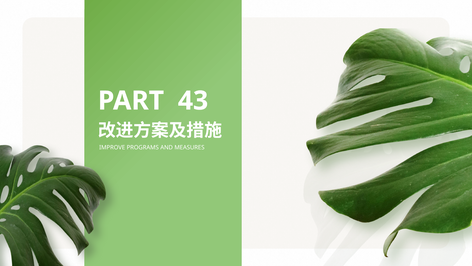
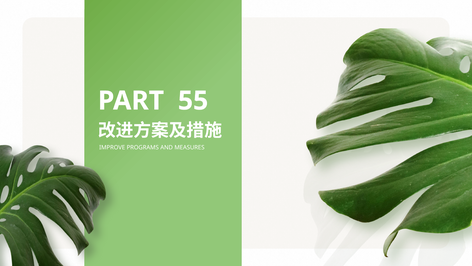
43: 43 -> 55 (193, 101)
